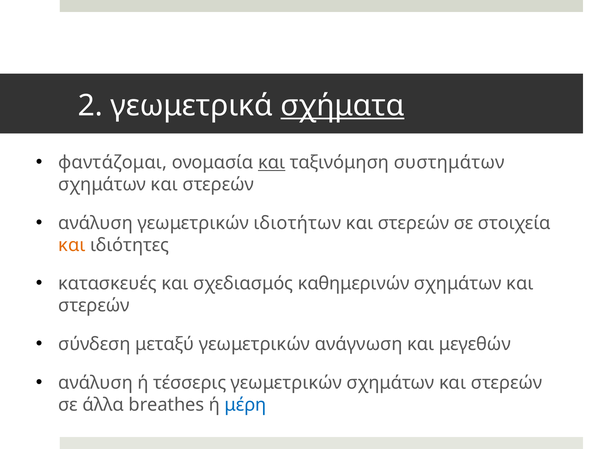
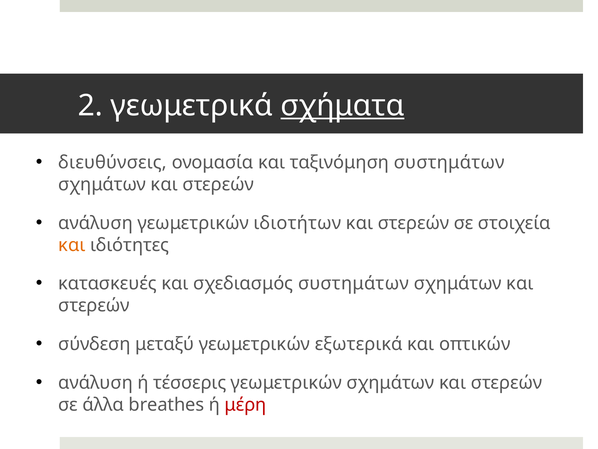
φαντάζομαι: φαντάζομαι -> διευθύνσεις (113, 162)
και underline: present -> none (272, 162)
σχεδιασμός καθημερινών: καθημερινών -> συστημάτων (353, 283)
ανάγνωση: ανάγνωση -> εξωτερικά (359, 344)
μεγεθών: μεγεθών -> οπτικών (475, 344)
μέρη colour: blue -> red (245, 404)
